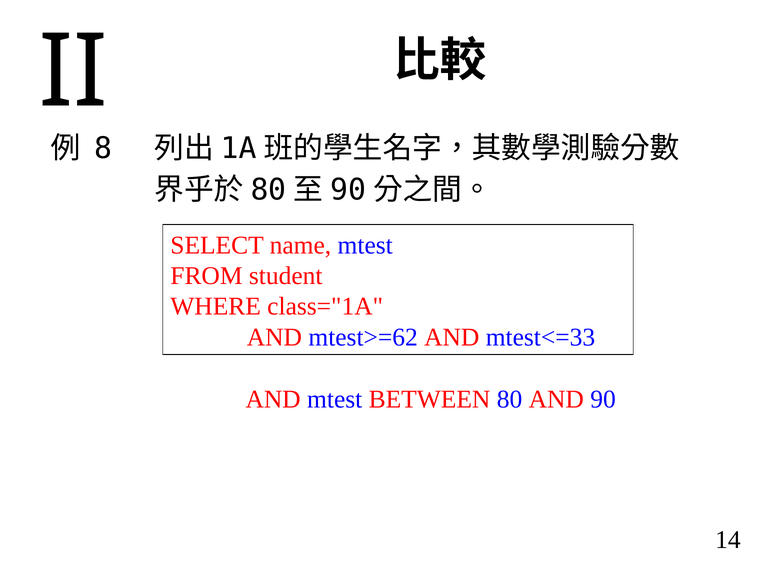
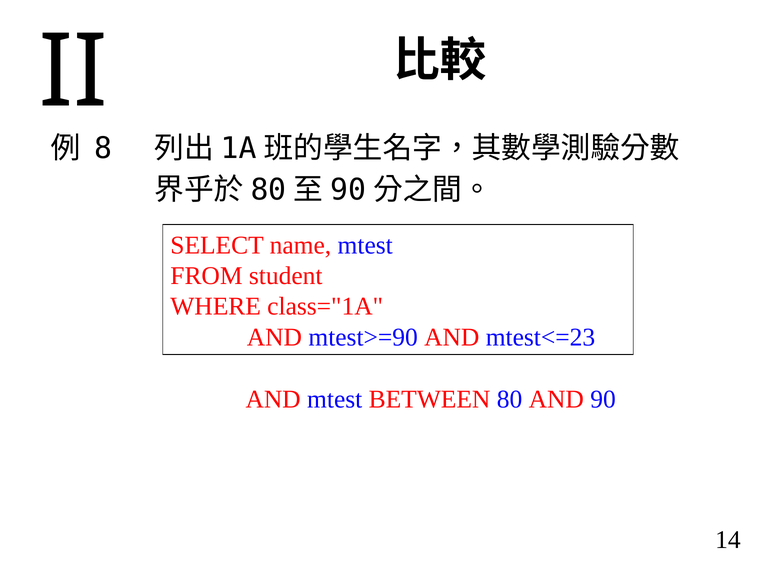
mtest>=62: mtest>=62 -> mtest>=90 (363, 337)
mtest<=33: mtest<=33 -> mtest<=23 (540, 337)
